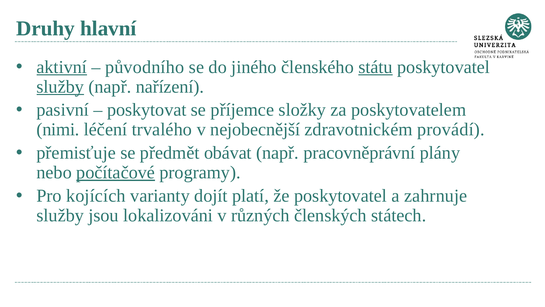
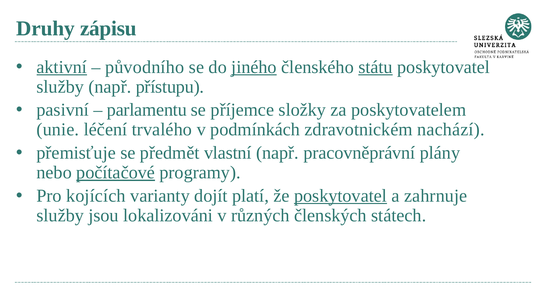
hlavní: hlavní -> zápisu (108, 29)
jiného underline: none -> present (254, 67)
služby underline: present -> none (60, 87)
nařízení: nařízení -> přístupu (170, 87)
poskytovat: poskytovat -> parlamentu (147, 110)
nimi: nimi -> unie (58, 129)
nejobecnější: nejobecnější -> podmínkách (255, 129)
provádí: provádí -> nachází (451, 129)
obávat: obávat -> vlastní (228, 153)
poskytovatel underline: none -> present (341, 196)
